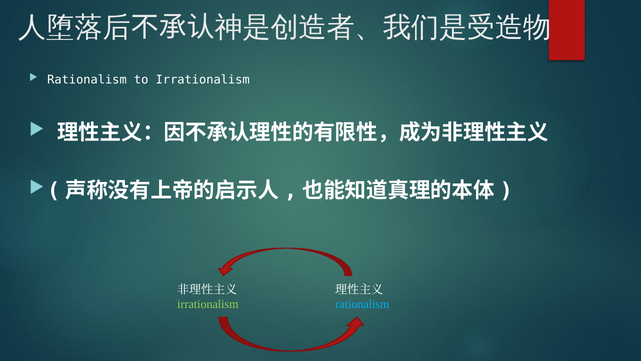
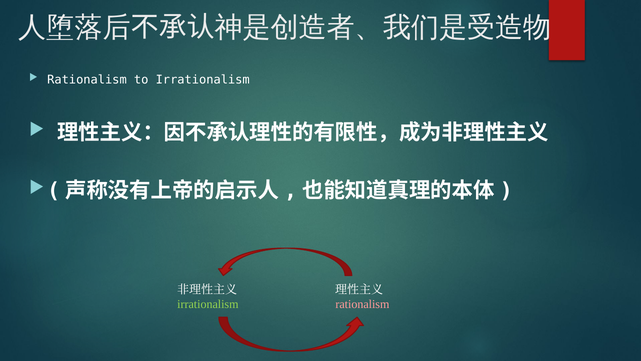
rationalism colour: light blue -> pink (362, 304)
